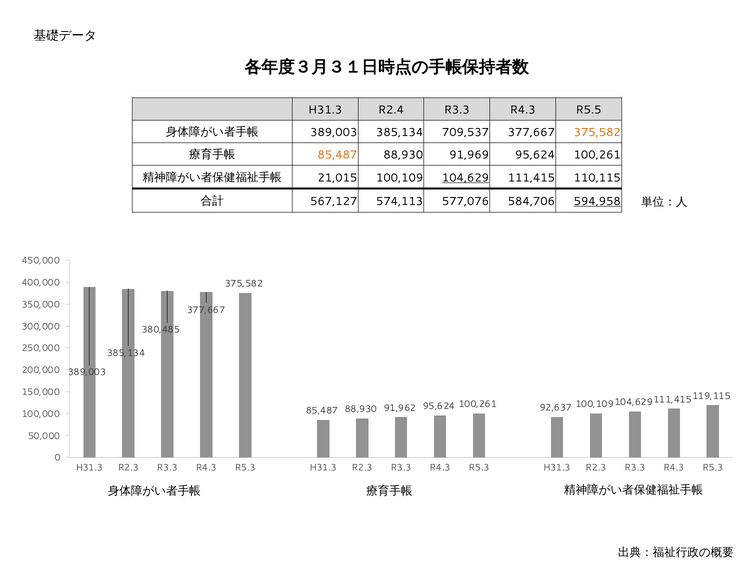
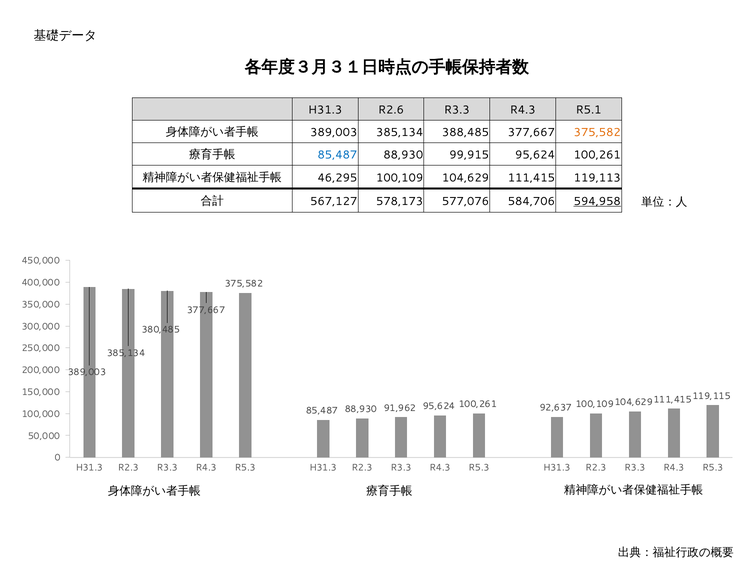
R2.4: R2.4 -> R2.6 (391, 110)
R5.5: R5.5 -> R5.1 (589, 110)
709,537: 709,537 -> 388,485 (465, 132)
85,487 colour: orange -> blue (337, 155)
91,969: 91,969 -> 99,915 (469, 155)
21,015: 21,015 -> 46,295 (337, 178)
104,629 underline: present -> none (465, 178)
110,115: 110,115 -> 119,113 (597, 178)
574,113: 574,113 -> 578,173 (400, 201)
